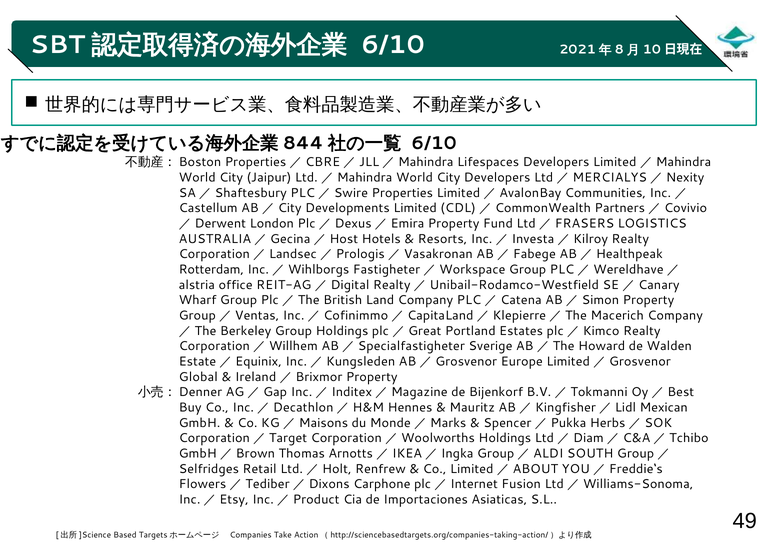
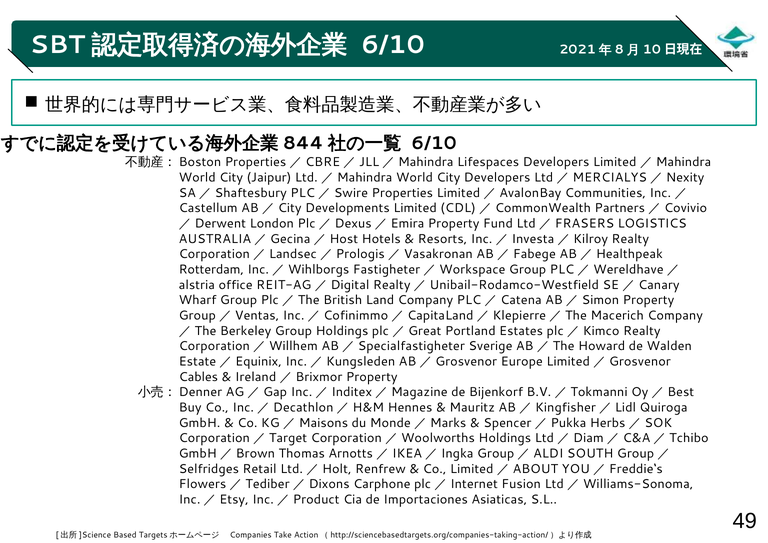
Global: Global -> Cables (198, 377)
Mexican: Mexican -> Quiroga (664, 408)
